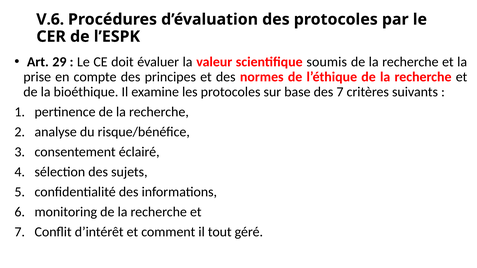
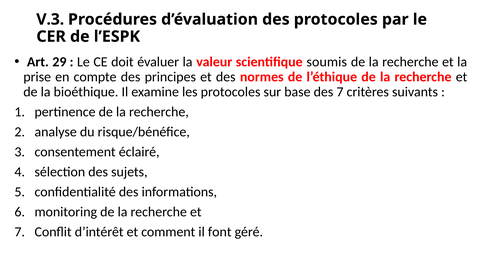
V.6: V.6 -> V.3 (50, 19)
tout: tout -> font (220, 232)
